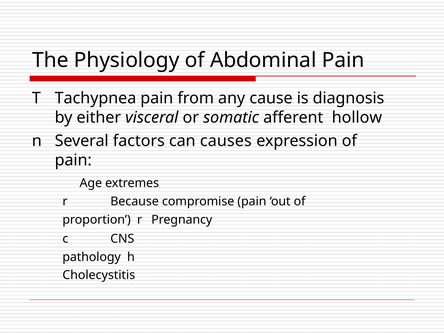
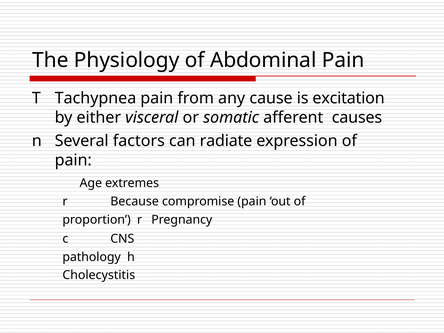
diagnosis: diagnosis -> excitation (349, 98)
hollow: hollow -> causes (357, 118)
causes: causes -> radiate (226, 141)
